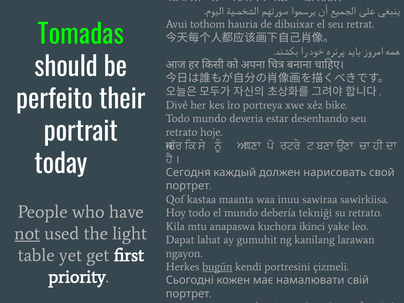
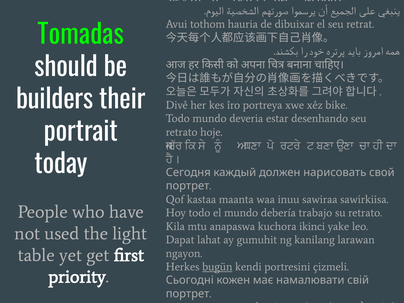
perfeito: perfeito -> builders (55, 99)
tekniği: tekniği -> trabajo (315, 213)
not underline: present -> none (27, 234)
